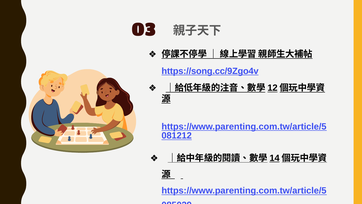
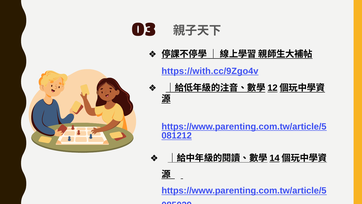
https://song.cc/9Zgo4v: https://song.cc/9Zgo4v -> https://with.cc/9Zgo4v (210, 71)
